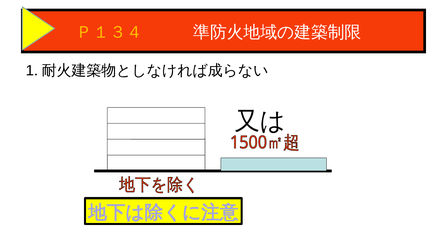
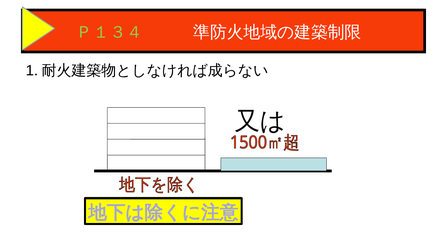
Ｐ１３４ colour: yellow -> light green (110, 32)
